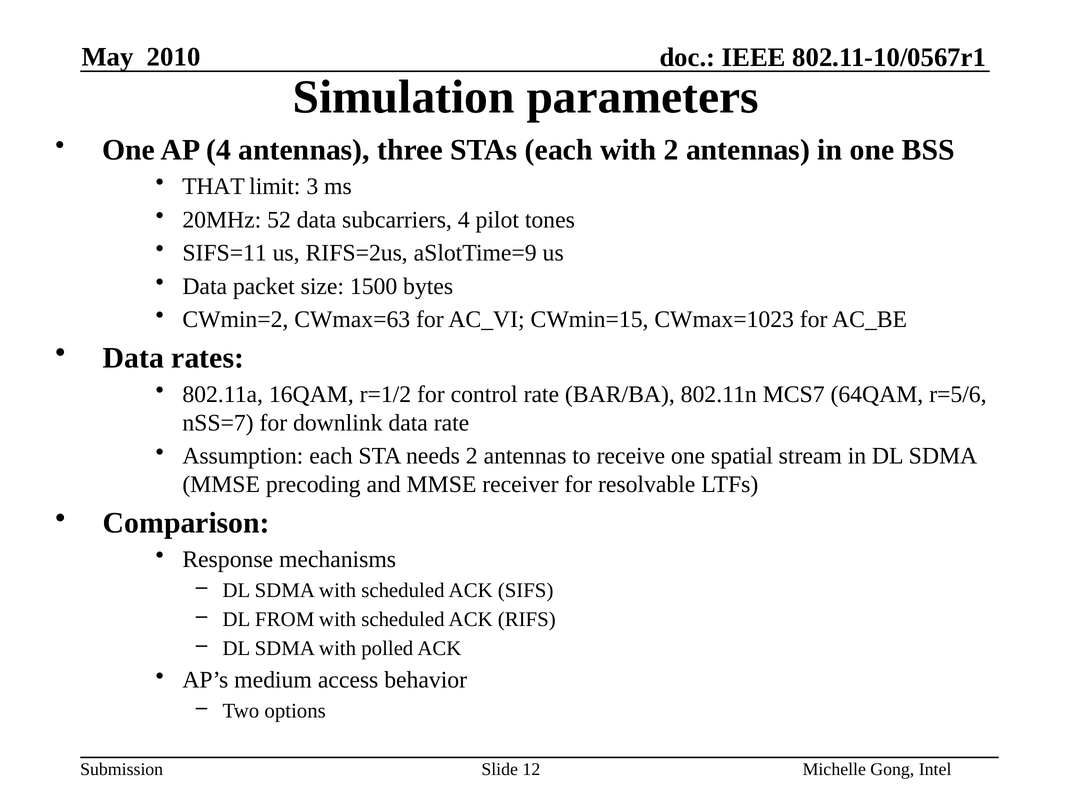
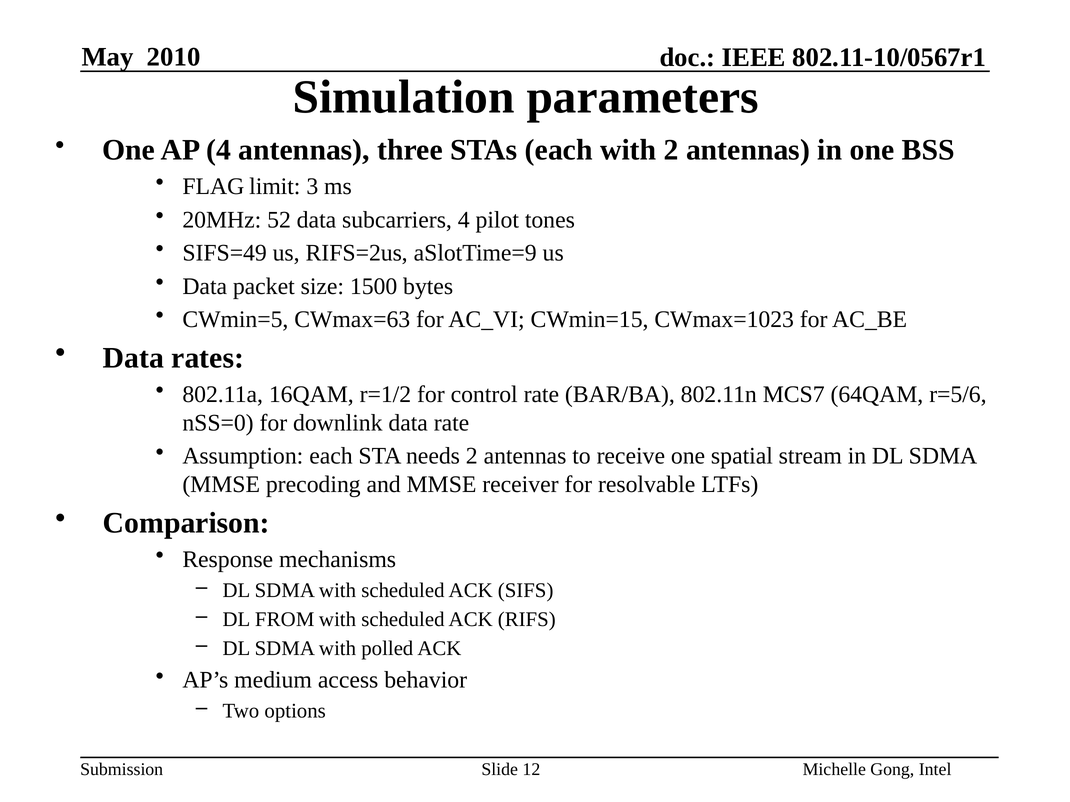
THAT: THAT -> FLAG (213, 187)
SIFS=11: SIFS=11 -> SIFS=49 (225, 253)
CWmin=2: CWmin=2 -> CWmin=5 (235, 320)
nSS=7: nSS=7 -> nSS=0 (218, 423)
